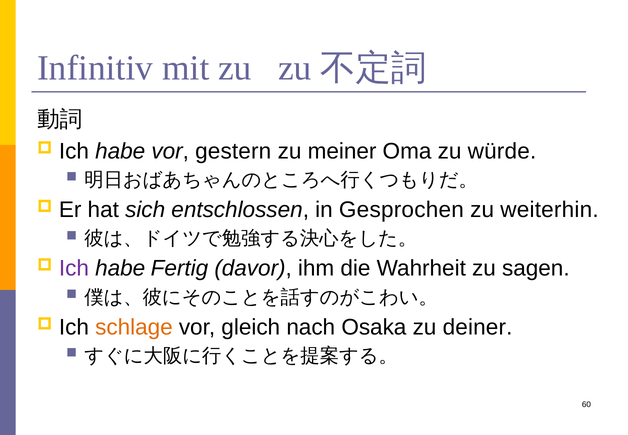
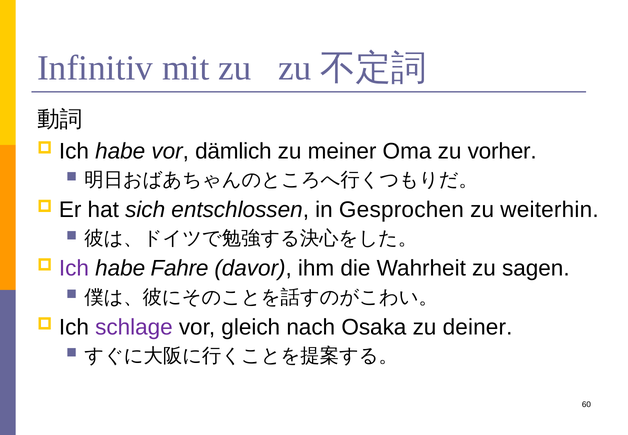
gestern: gestern -> dämlich (233, 151)
würde: würde -> vorher (502, 151)
Fertig: Fertig -> Fahre (180, 268)
schlage colour: orange -> purple (134, 327)
